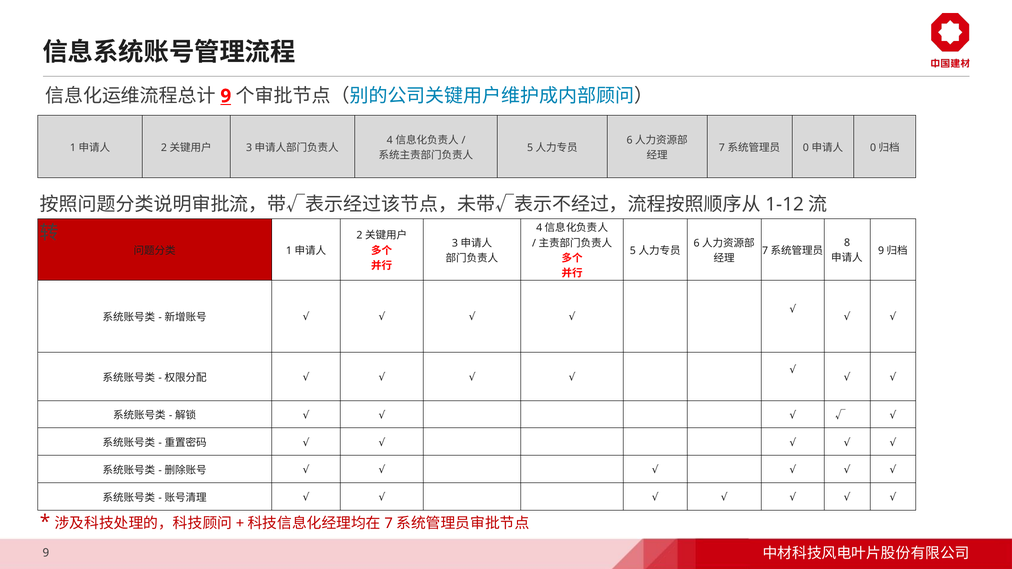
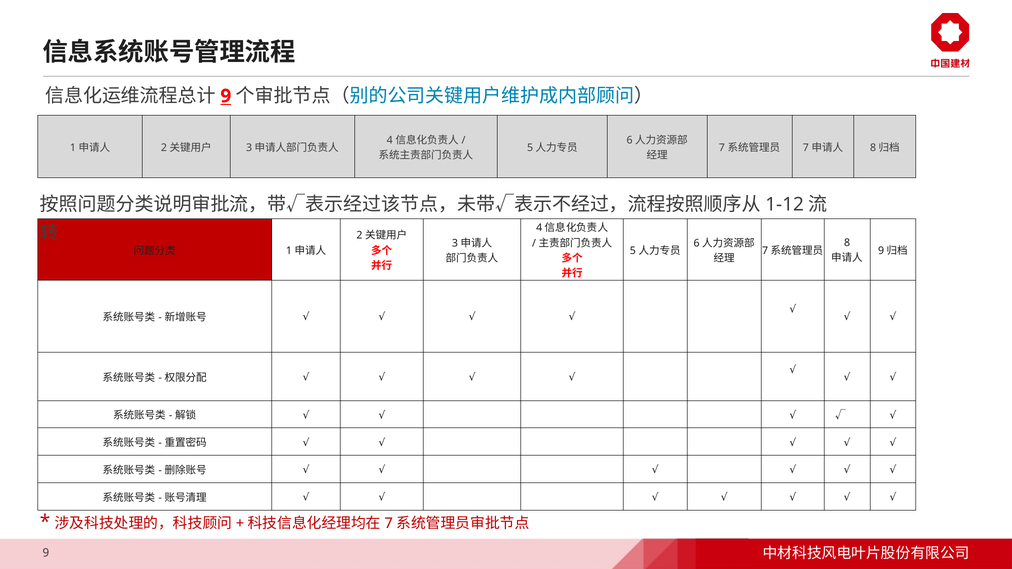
0: 0 -> 7 (806, 148)
0: 0 -> 8 (873, 148)
